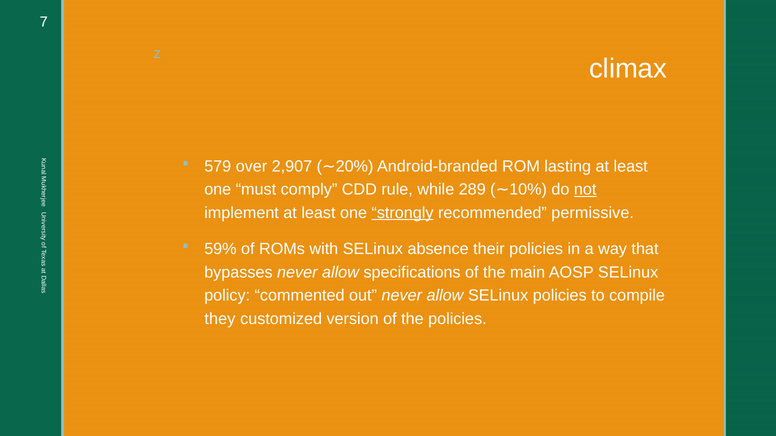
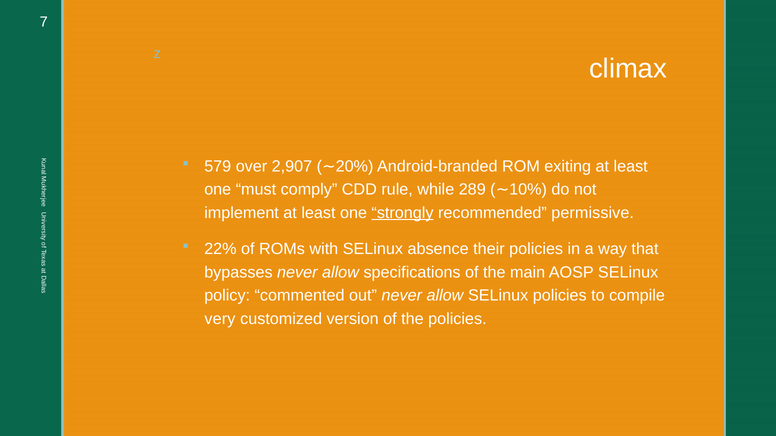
lasting: lasting -> exiting (568, 166)
not underline: present -> none (585, 190)
59%: 59% -> 22% (220, 249)
they: they -> very (220, 319)
